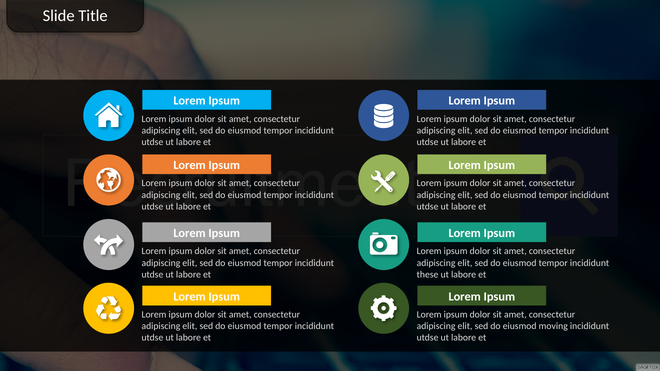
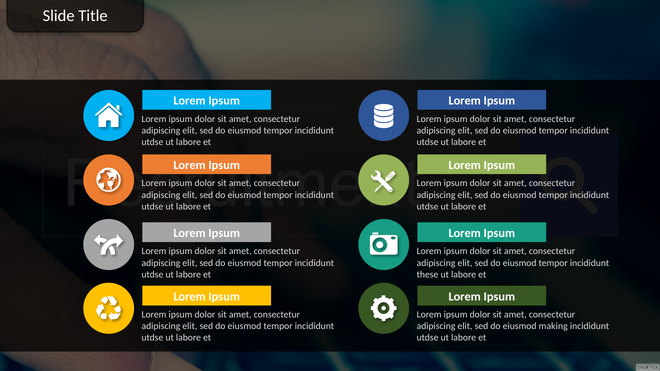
moving: moving -> making (553, 326)
